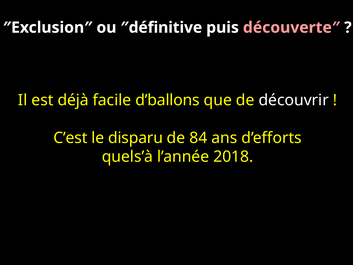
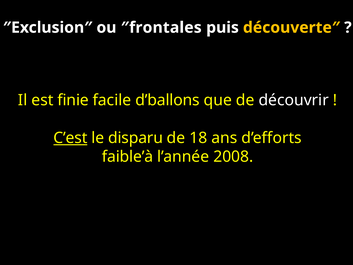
″définitive: ″définitive -> ″frontales (161, 28)
découverte″ colour: pink -> yellow (291, 28)
déjà: déjà -> finie (73, 100)
C’est underline: none -> present (70, 138)
84: 84 -> 18 (198, 138)
quels’à: quels’à -> faible’à (128, 157)
2018: 2018 -> 2008 (233, 157)
